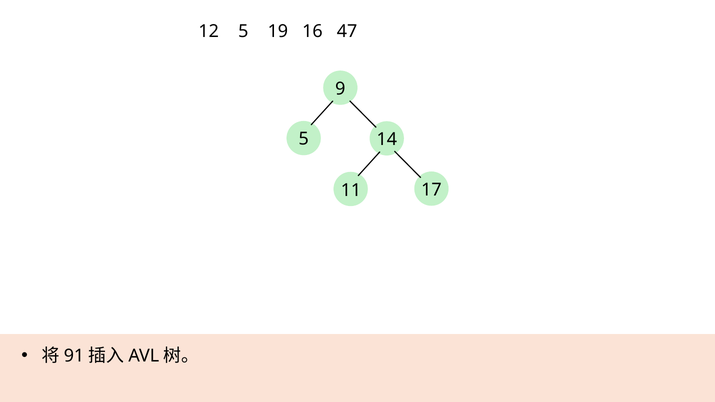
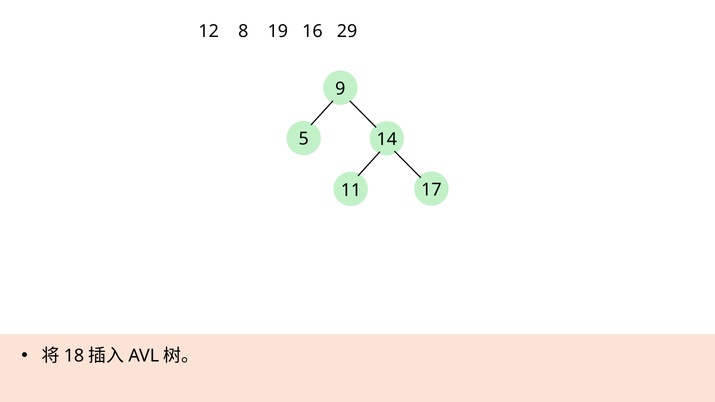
12 5: 5 -> 8 (243, 31)
47: 47 -> 29 (347, 31)
91: 91 -> 18 (74, 356)
